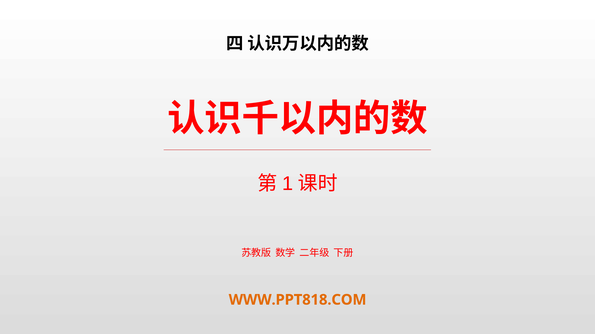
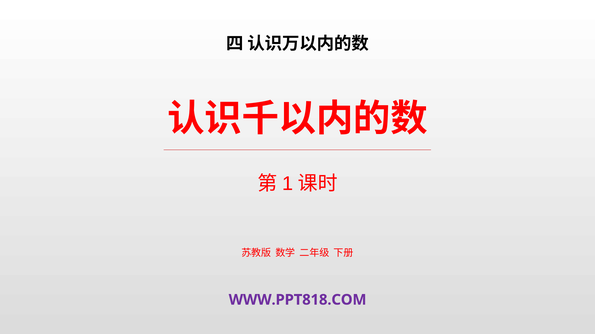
WWW.PPT818.COM colour: orange -> purple (298, 300)
